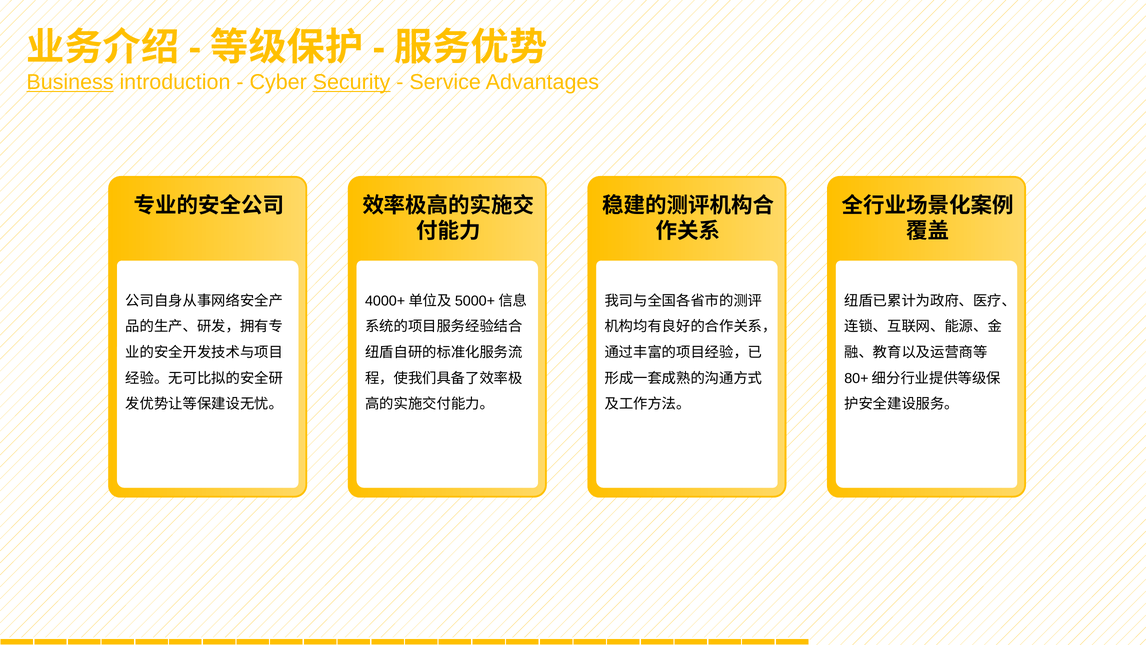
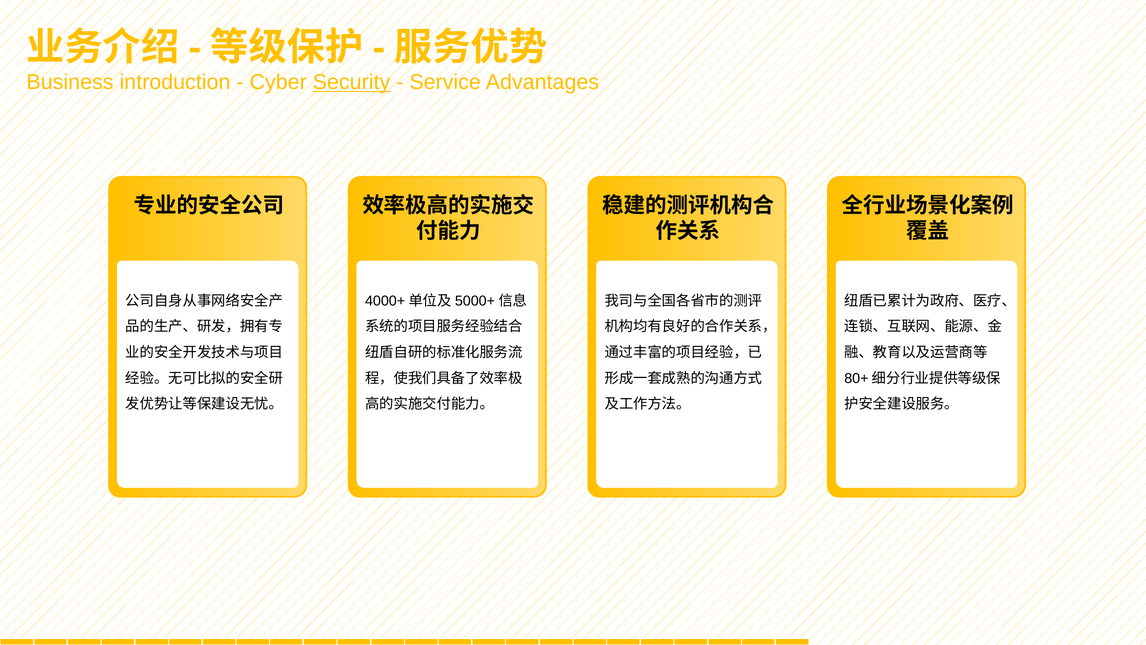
Business underline: present -> none (70, 82)
